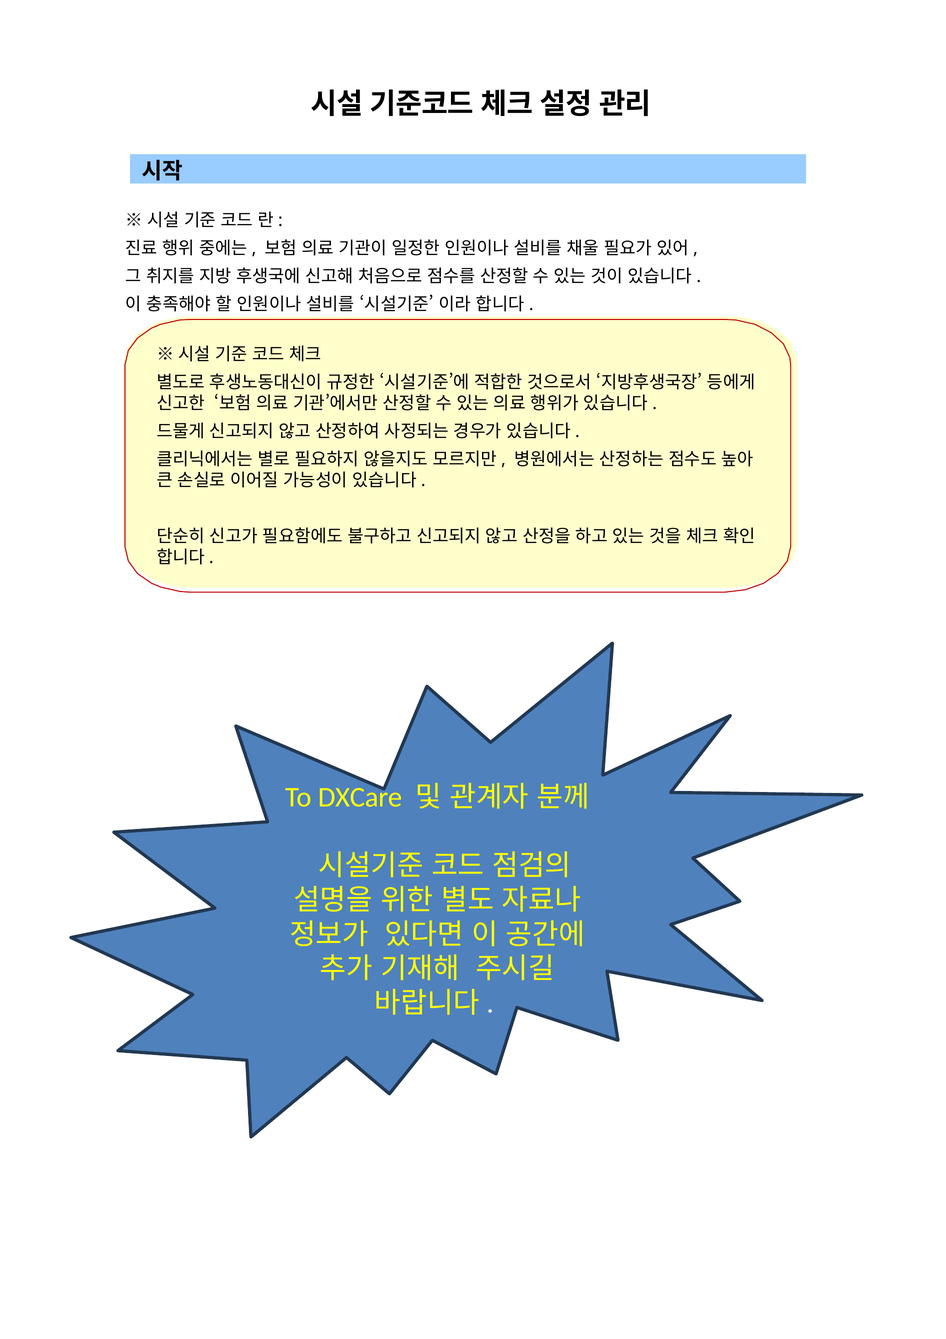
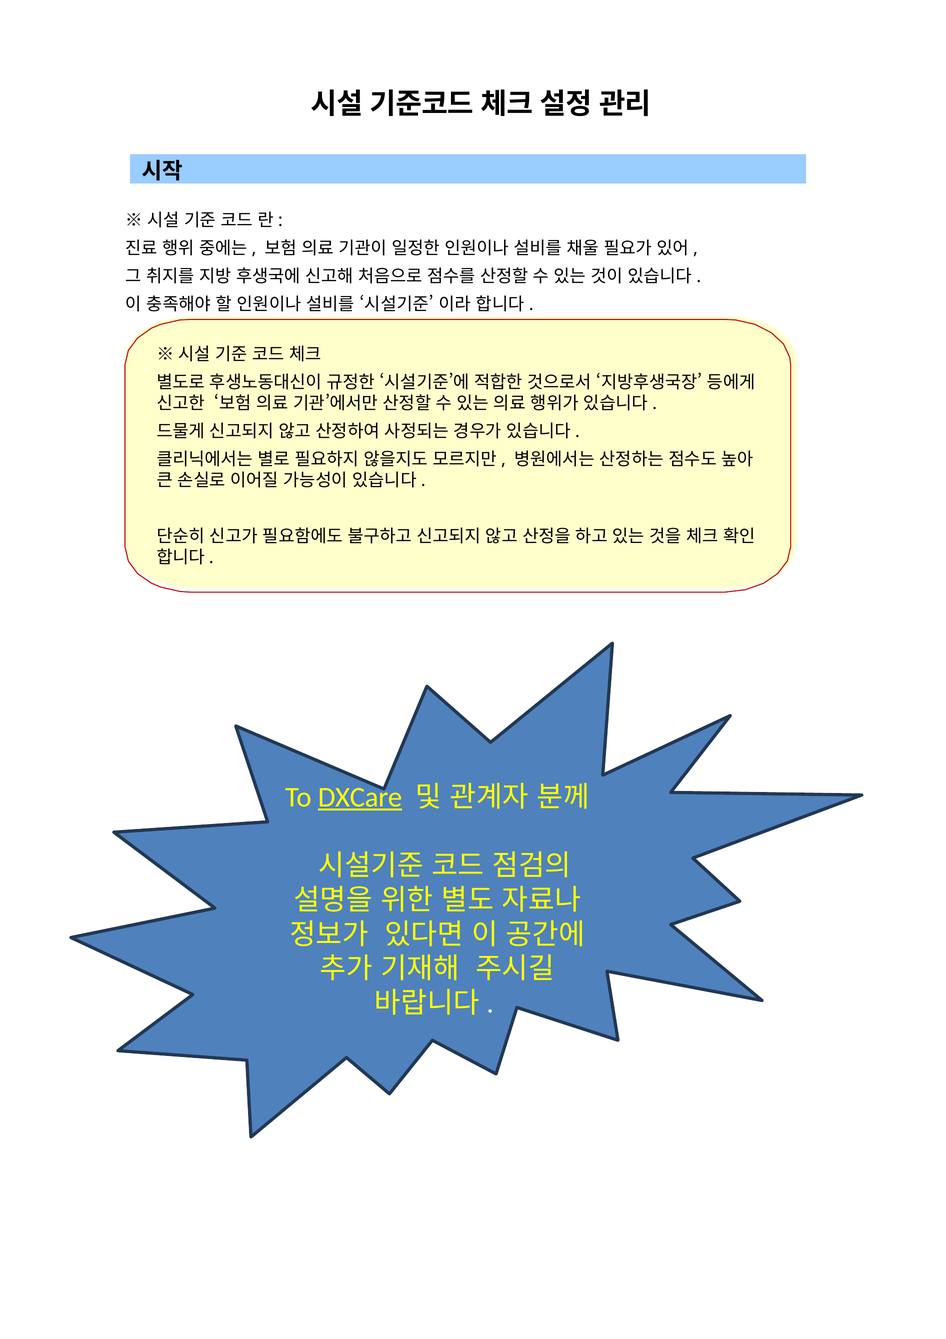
DXCare underline: none -> present (360, 797)
